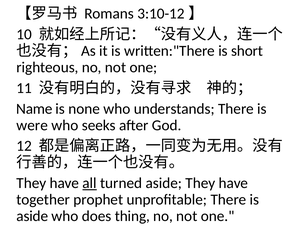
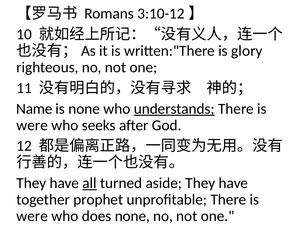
short: short -> glory (247, 51)
understands underline: none -> present (174, 109)
aside: aside -> were (32, 216)
does thing: thing -> none (132, 216)
